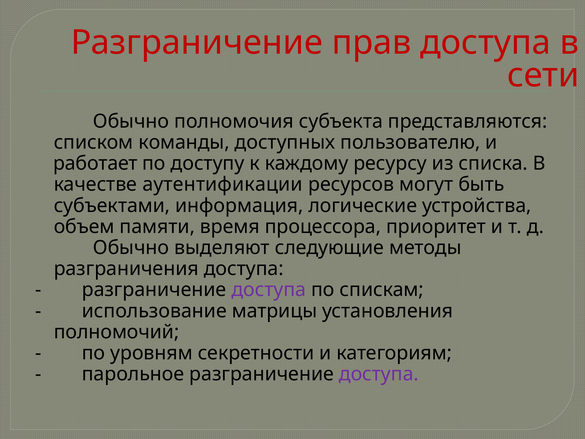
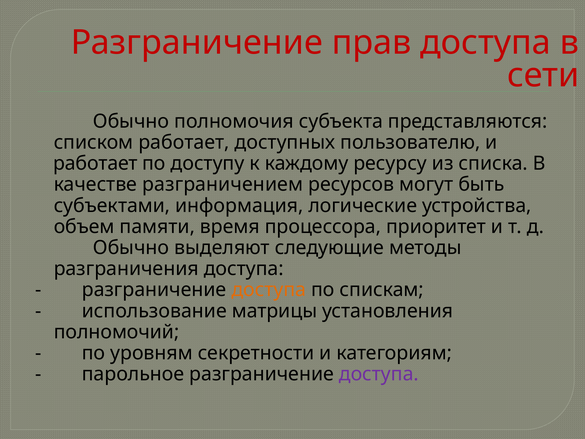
списком команды: команды -> работает (184, 142)
аутентификации: аутентификации -> разграничением (223, 184)
доступа colour: purple -> orange (269, 290)
